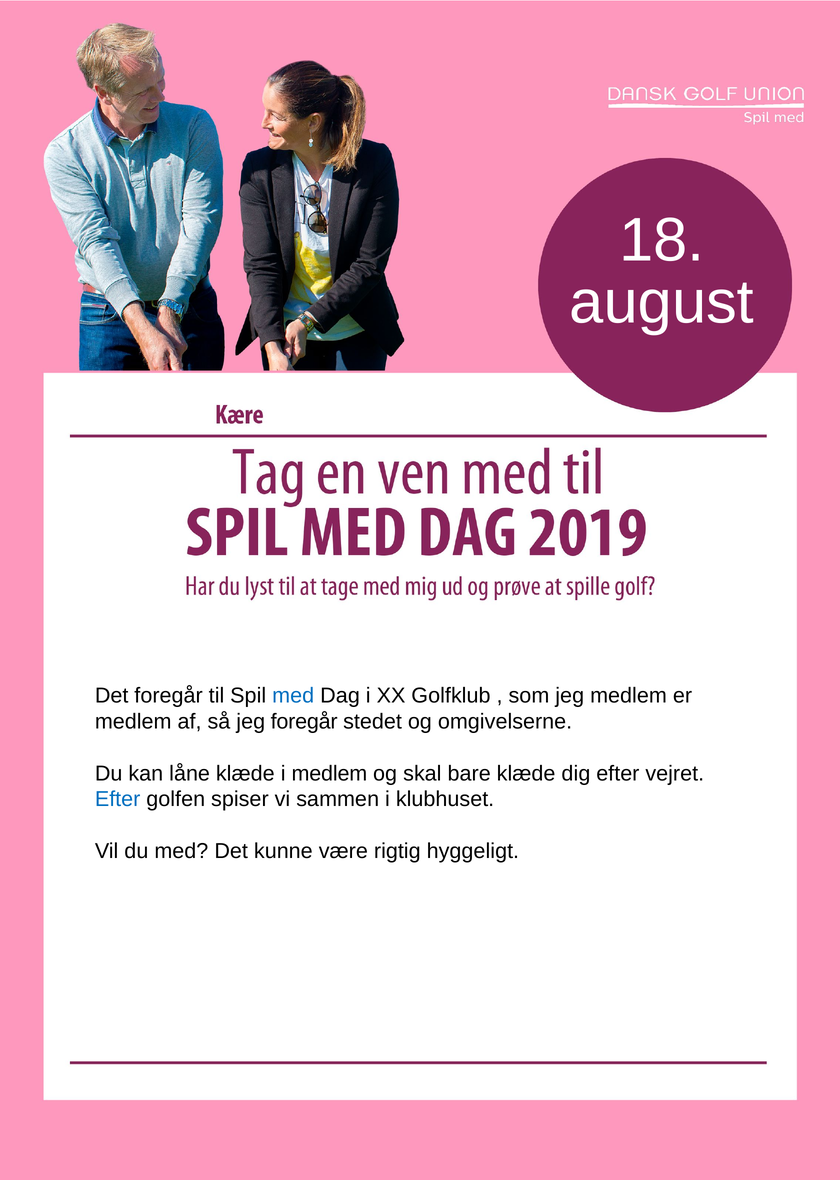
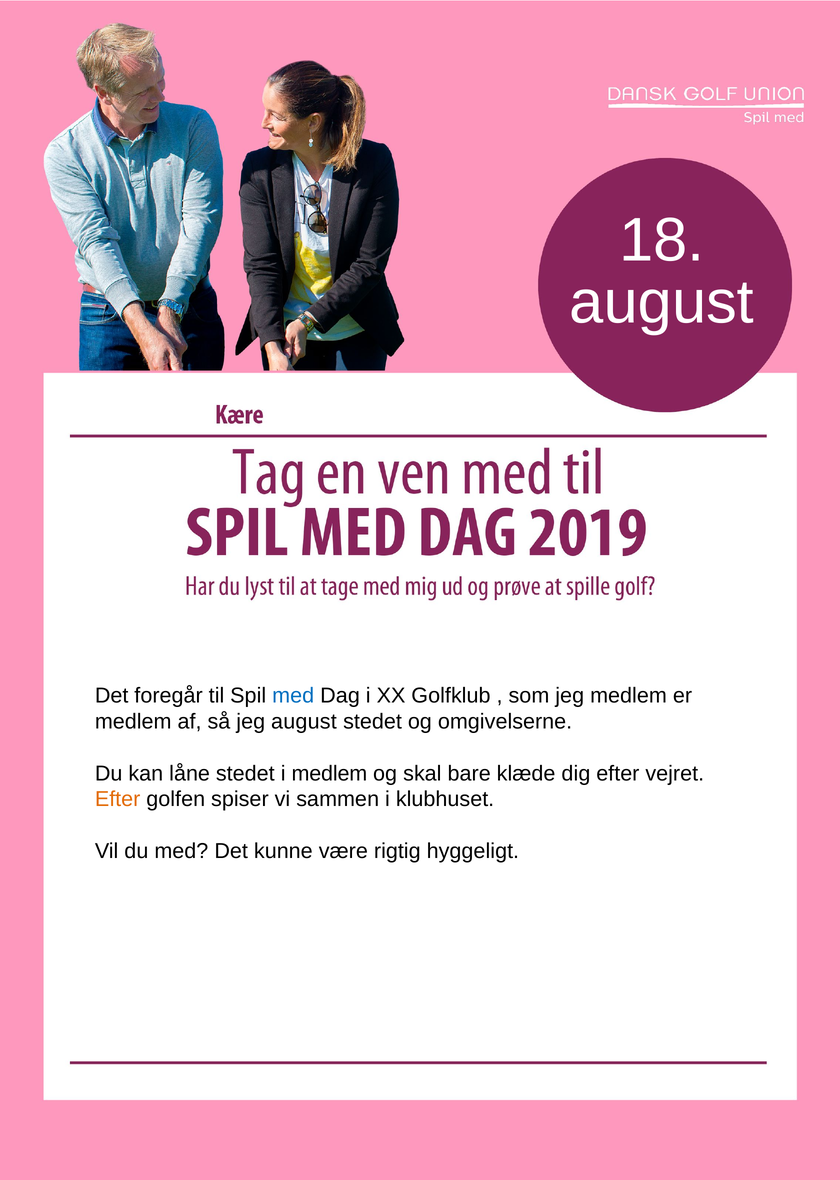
jeg foregår: foregår -> august (304, 721)
låne klæde: klæde -> stedet (245, 773)
Efter colour: blue -> orange (118, 799)
